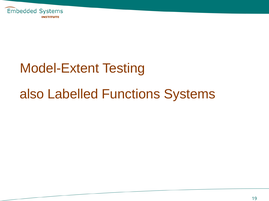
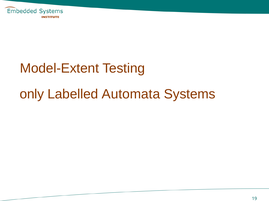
also: also -> only (32, 94)
Functions: Functions -> Automata (131, 94)
